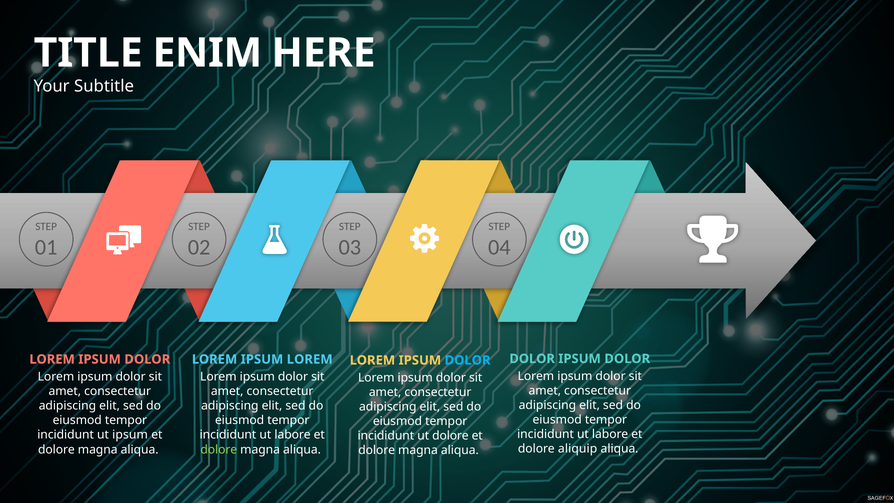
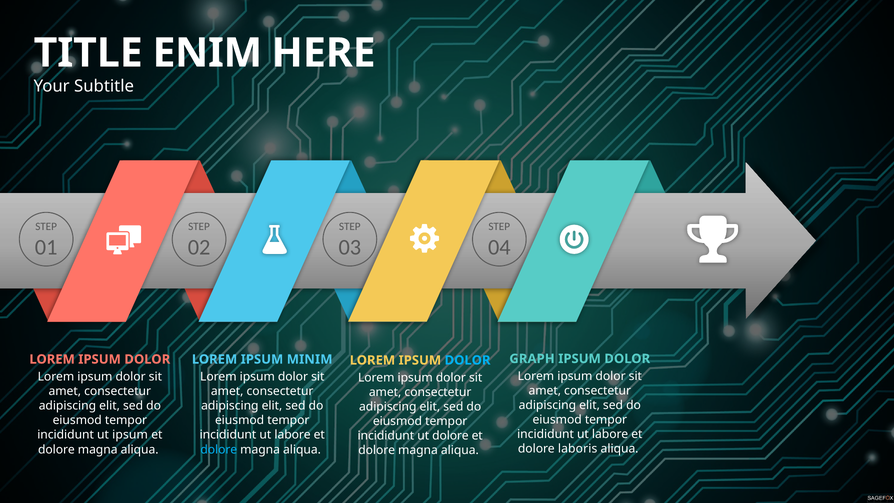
DOLOR: DOLOR -> GRAPH (532, 359)
IPSUM LOREM: LOREM -> MINIM (310, 359)
aliquip: aliquip -> laboris (578, 449)
dolore colour: light green -> light blue (219, 449)
